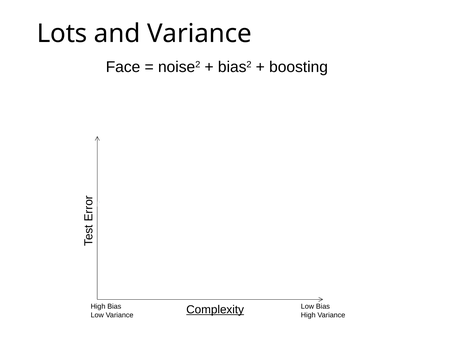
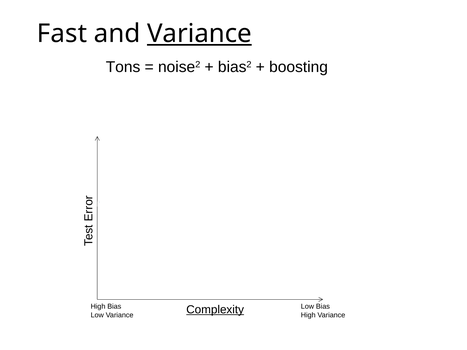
Lots: Lots -> Fast (62, 34)
Variance underline: none -> present (199, 34)
Face: Face -> Tons (123, 67)
